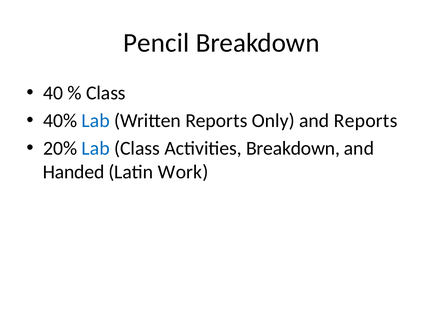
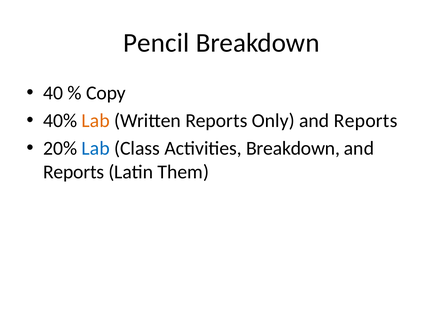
Class: Class -> Copy (106, 93)
Lab colour: blue -> orange (96, 121)
Handed: Handed -> Reports (74, 172)
Work: Work -> Them (183, 172)
